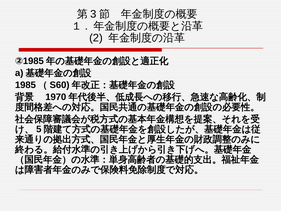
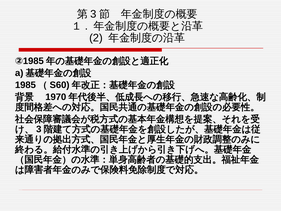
5: 5 -> 3 (39, 129)
